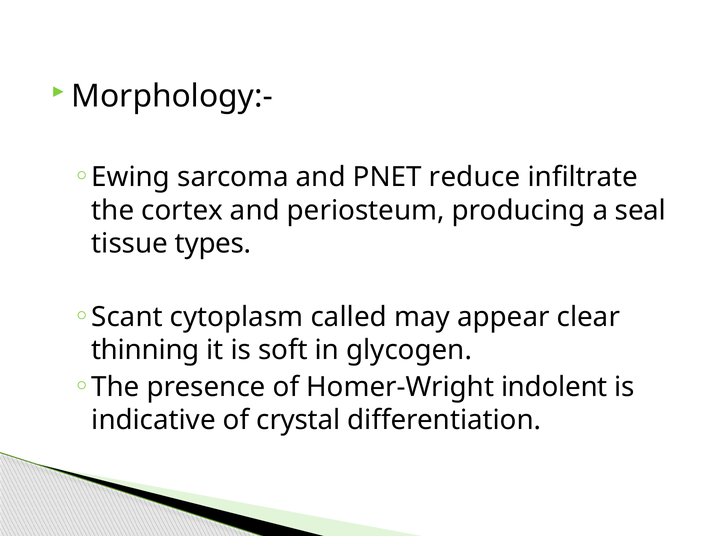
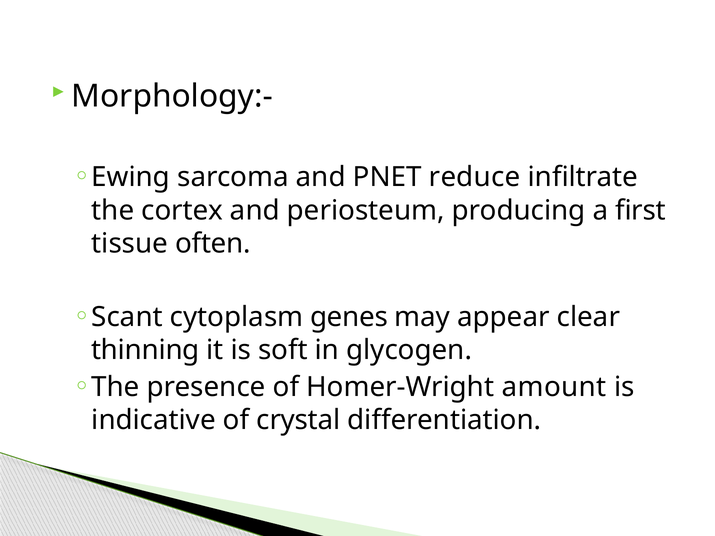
seal: seal -> first (640, 211)
types: types -> often (213, 244)
called: called -> genes (349, 317)
indolent: indolent -> amount (554, 387)
